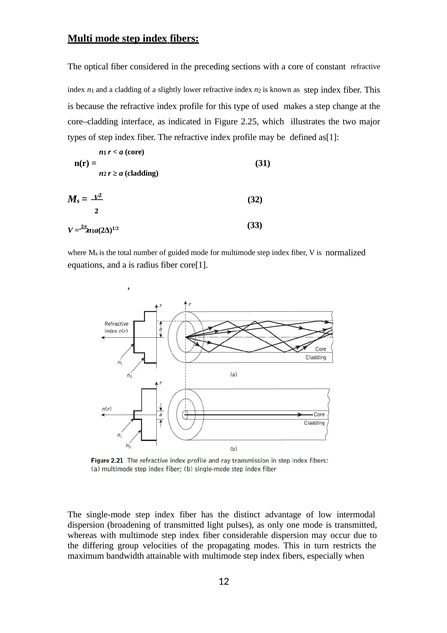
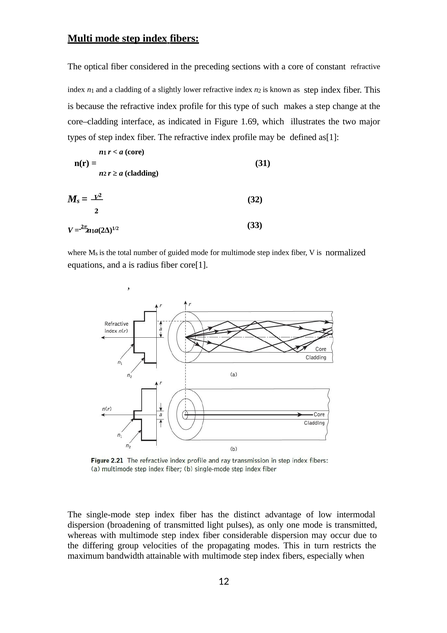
used: used -> such (270, 106)
2.25: 2.25 -> 1.69 (250, 122)
